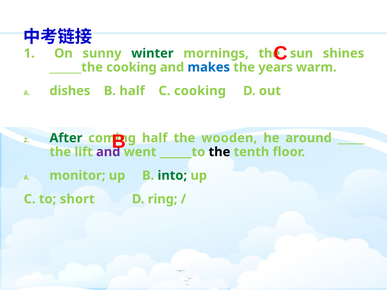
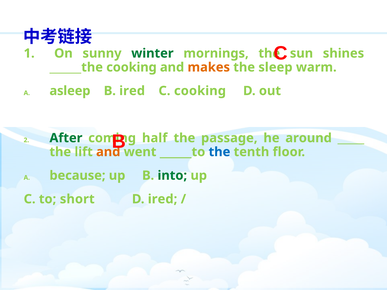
makes colour: blue -> orange (209, 67)
years: years -> sleep (275, 67)
dishes: dishes -> asleep (70, 91)
B half: half -> ired (132, 91)
wooden: wooden -> passage (229, 138)
and colour: purple -> orange (108, 152)
the colour: black -> blue (219, 152)
monitor: monitor -> because (77, 176)
D ring: ring -> ired (163, 199)
